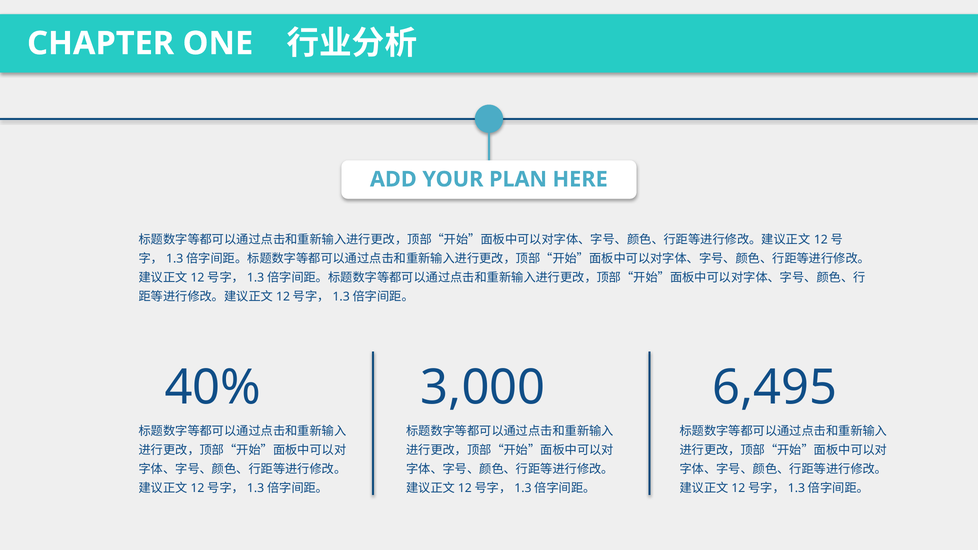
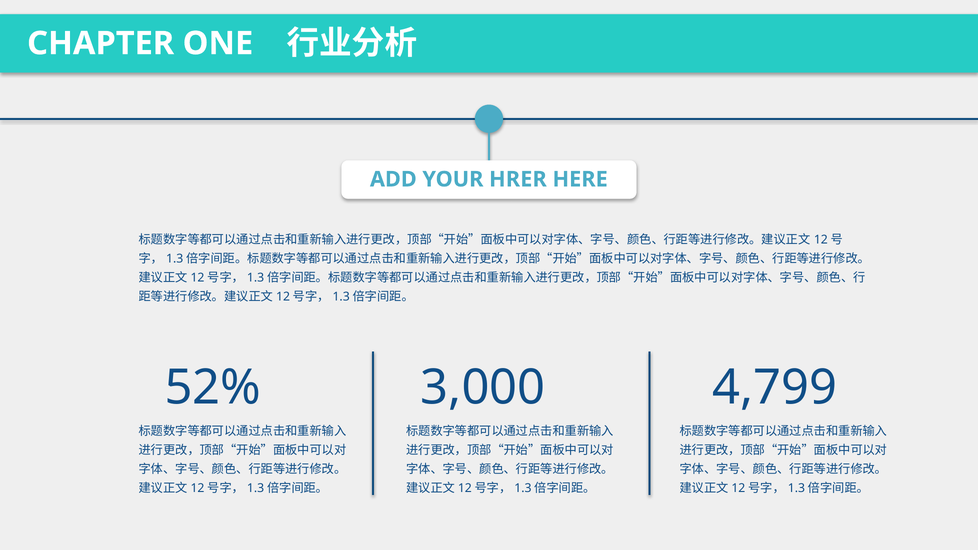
PLAN: PLAN -> HRER (518, 179)
40%: 40% -> 52% (213, 388)
6,495: 6,495 -> 4,799 (775, 388)
